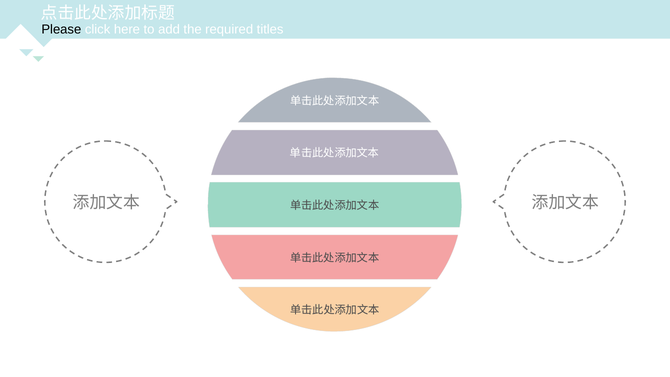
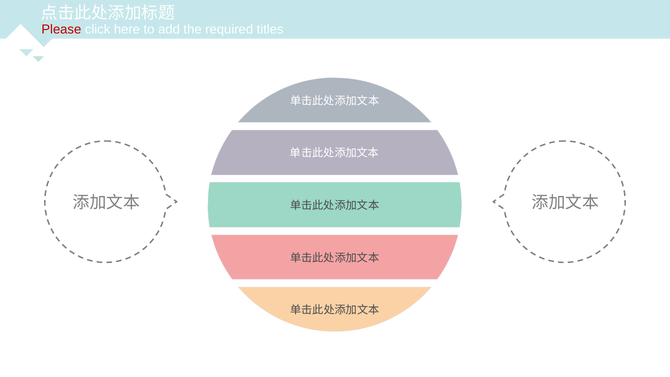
Please colour: black -> red (61, 30)
